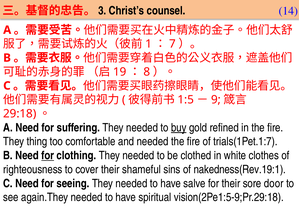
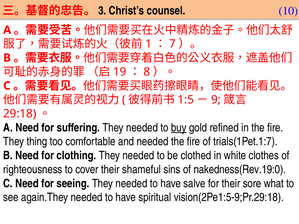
14: 14 -> 10 (288, 11)
for underline: present -> none (48, 156)
nakedness(Rev.19:1: nakedness(Rev.19:1 -> nakedness(Rev.19:0 (240, 170)
door: door -> what (274, 184)
